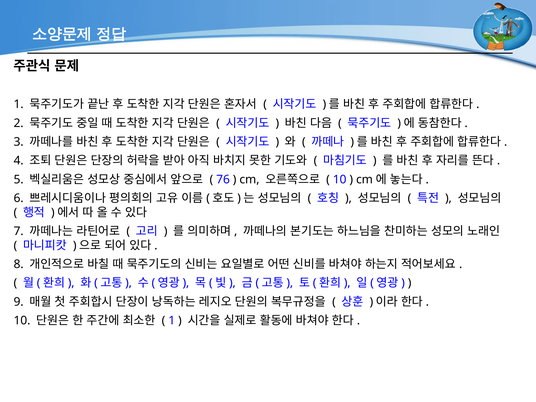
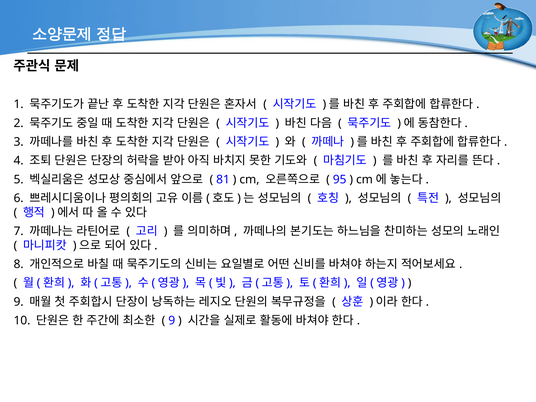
76: 76 -> 81 (223, 179)
10: 10 -> 95 (340, 179)
1: 1 -> 9 (172, 321)
